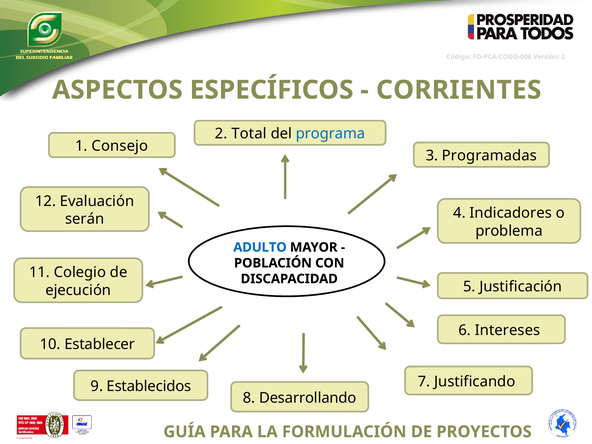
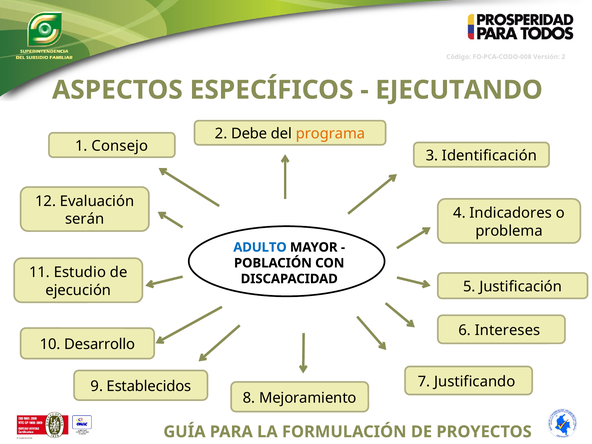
CORRIENTES: CORRIENTES -> EJECUTANDO (459, 90)
Total: Total -> Debe (249, 134)
programa colour: blue -> orange (331, 134)
Programadas: Programadas -> Identificación (489, 156)
Colegio: Colegio -> Estudio (80, 272)
Establecer: Establecer -> Desarrollo (100, 344)
Desarrollando: Desarrollando -> Mejoramiento (308, 398)
